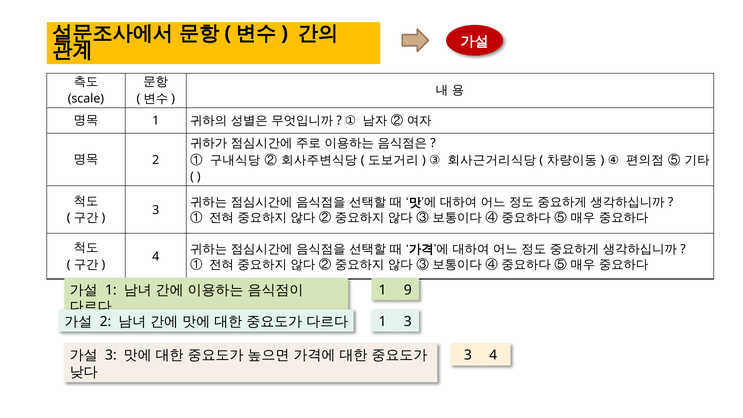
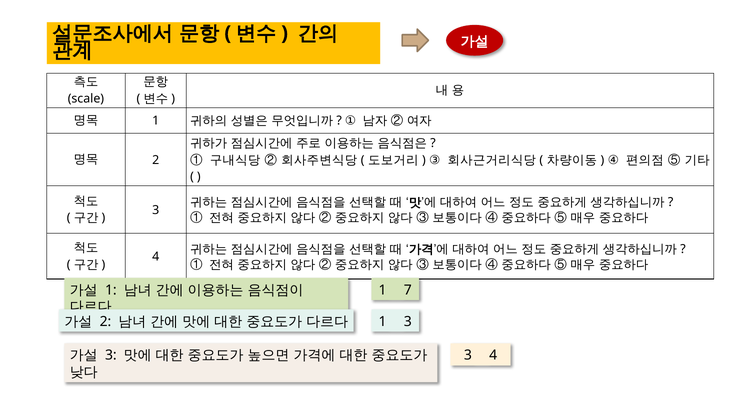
9: 9 -> 7 (408, 290)
